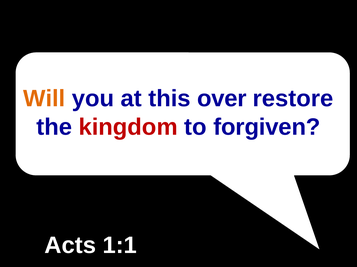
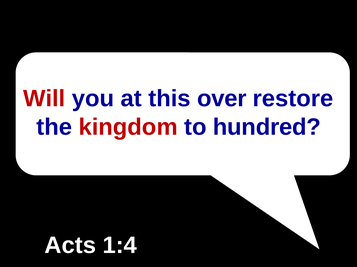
Will colour: orange -> red (44, 99)
forgiven: forgiven -> hundred (267, 127)
1:1: 1:1 -> 1:4 (120, 246)
